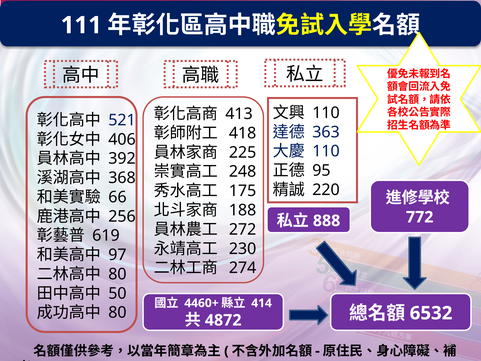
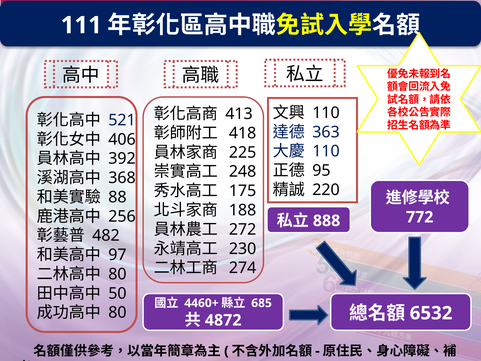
66: 66 -> 88 (117, 197)
619: 619 -> 482 (106, 236)
414: 414 -> 685 (262, 303)
